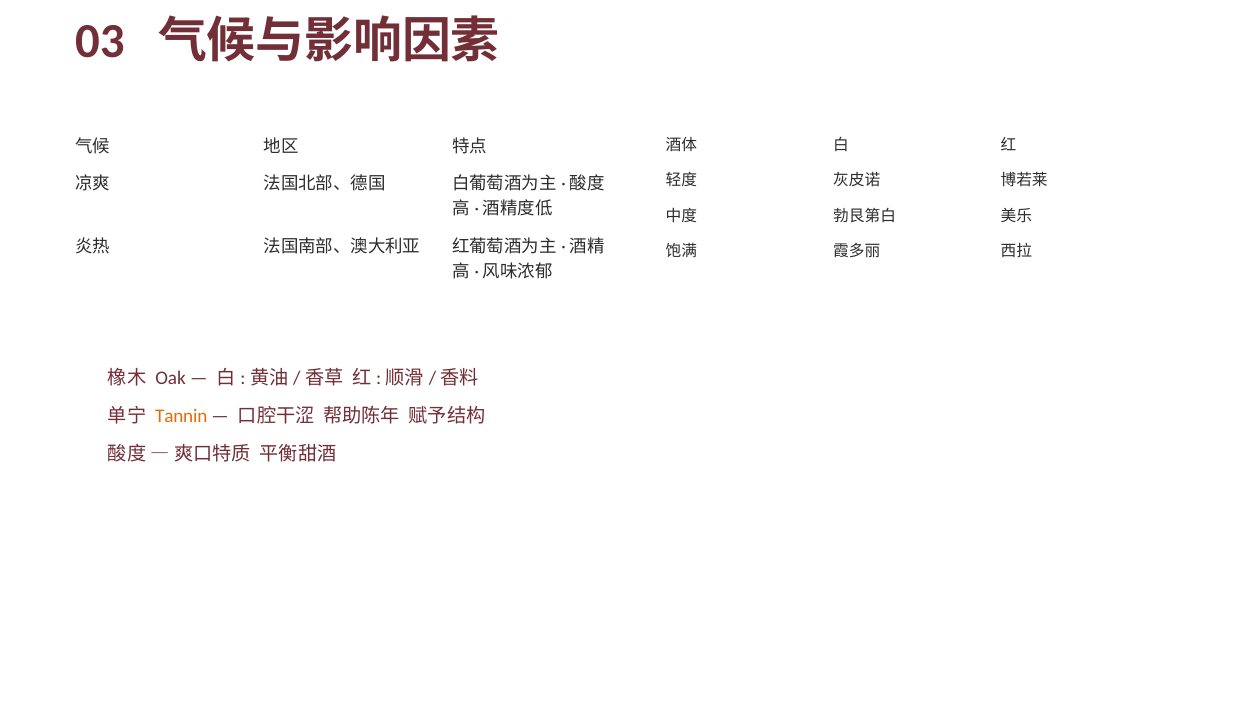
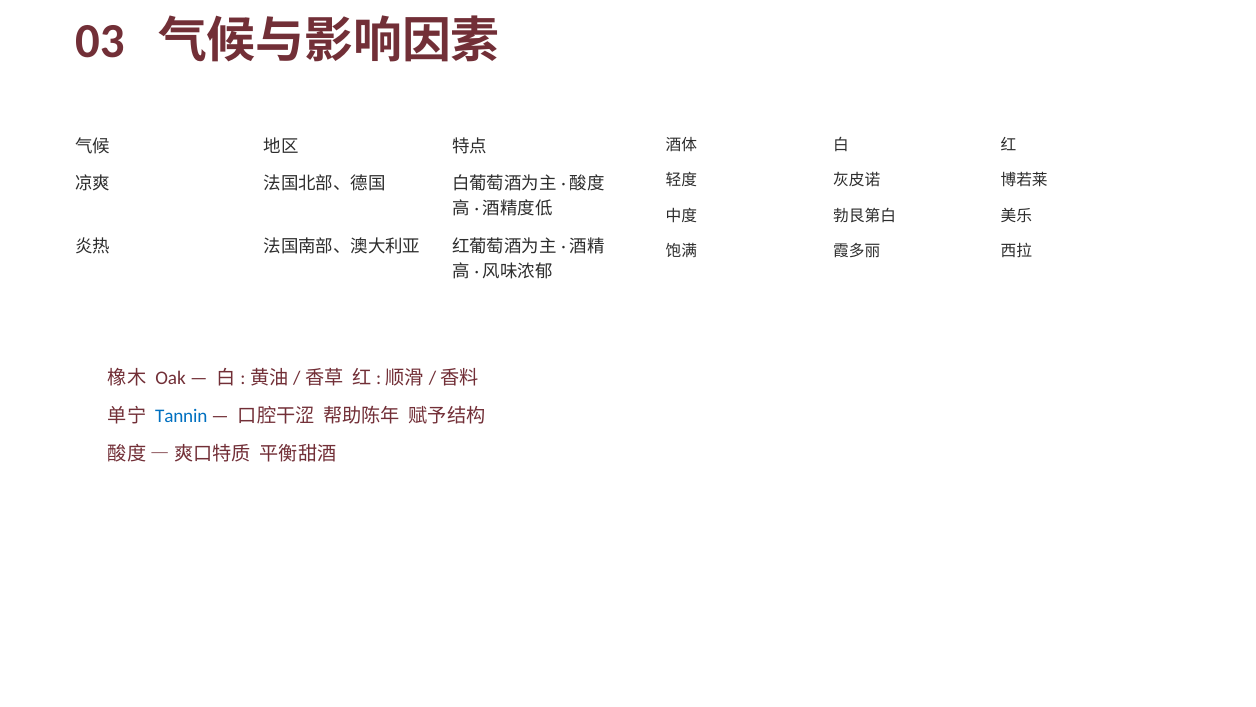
Tannin colour: orange -> blue (181, 416)
